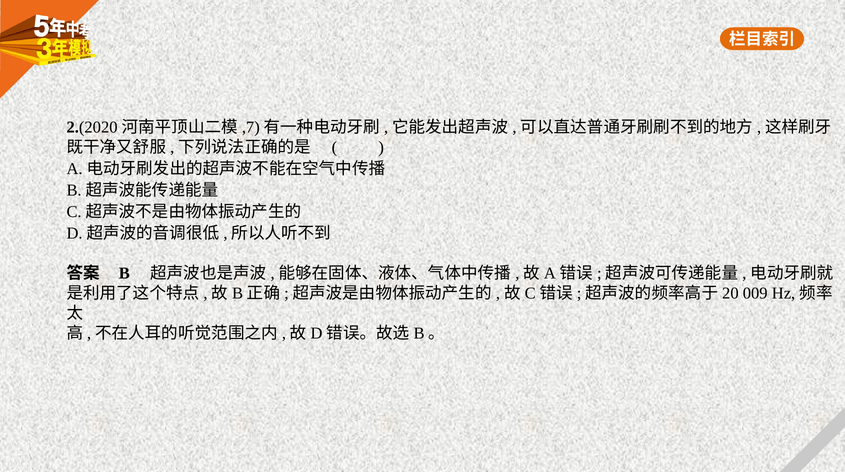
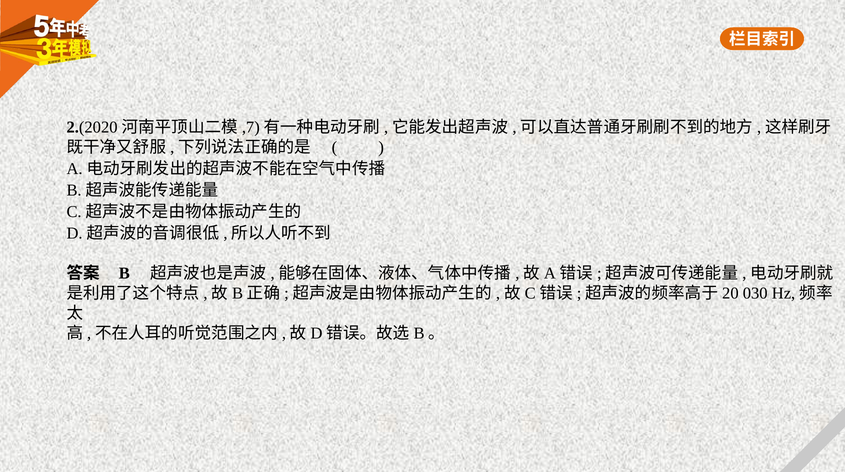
009: 009 -> 030 (755, 294)
